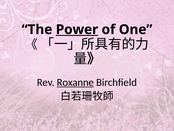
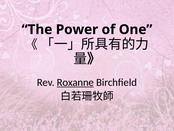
Power underline: present -> none (77, 29)
